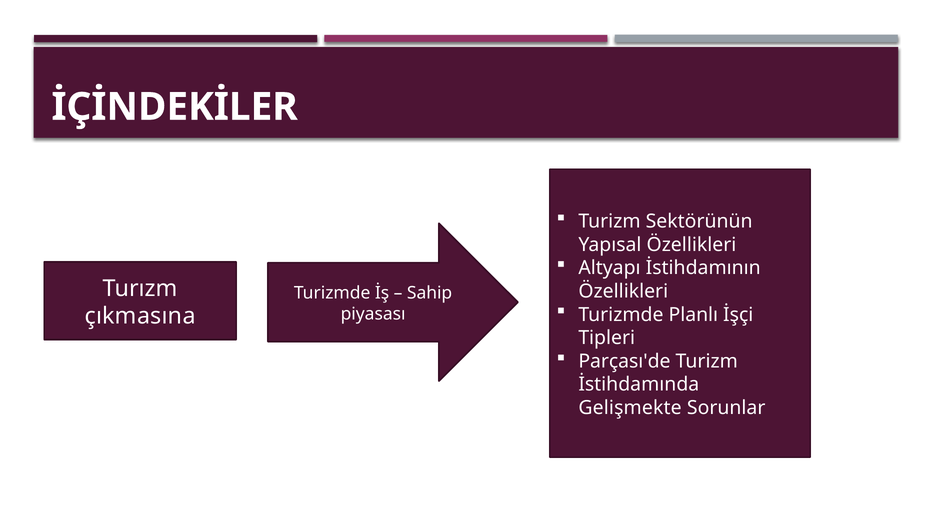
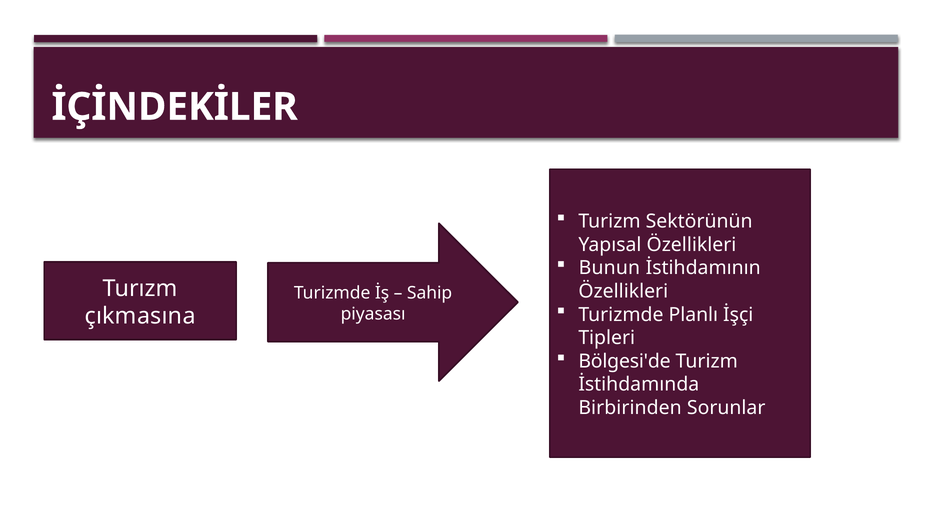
Altyapı: Altyapı -> Bunun (609, 268)
Parçası'de: Parçası'de -> Bölgesi'de (625, 361)
Gelişmekte: Gelişmekte -> Birbirinden (630, 408)
